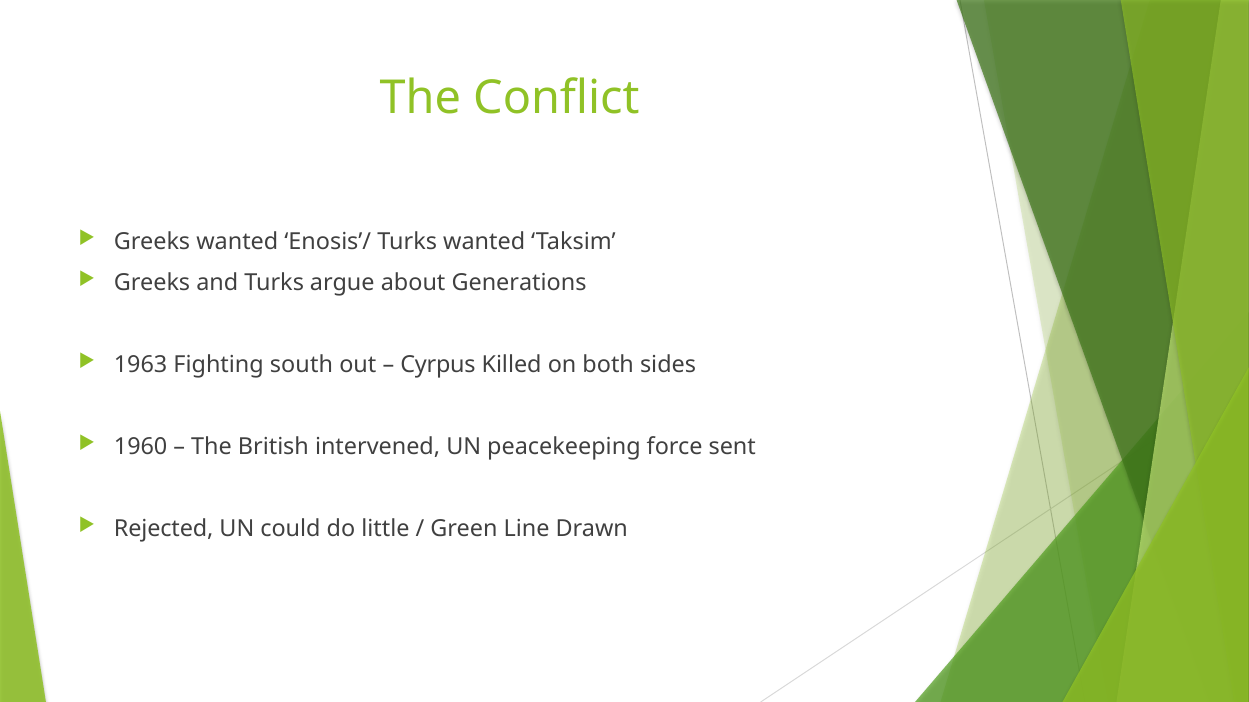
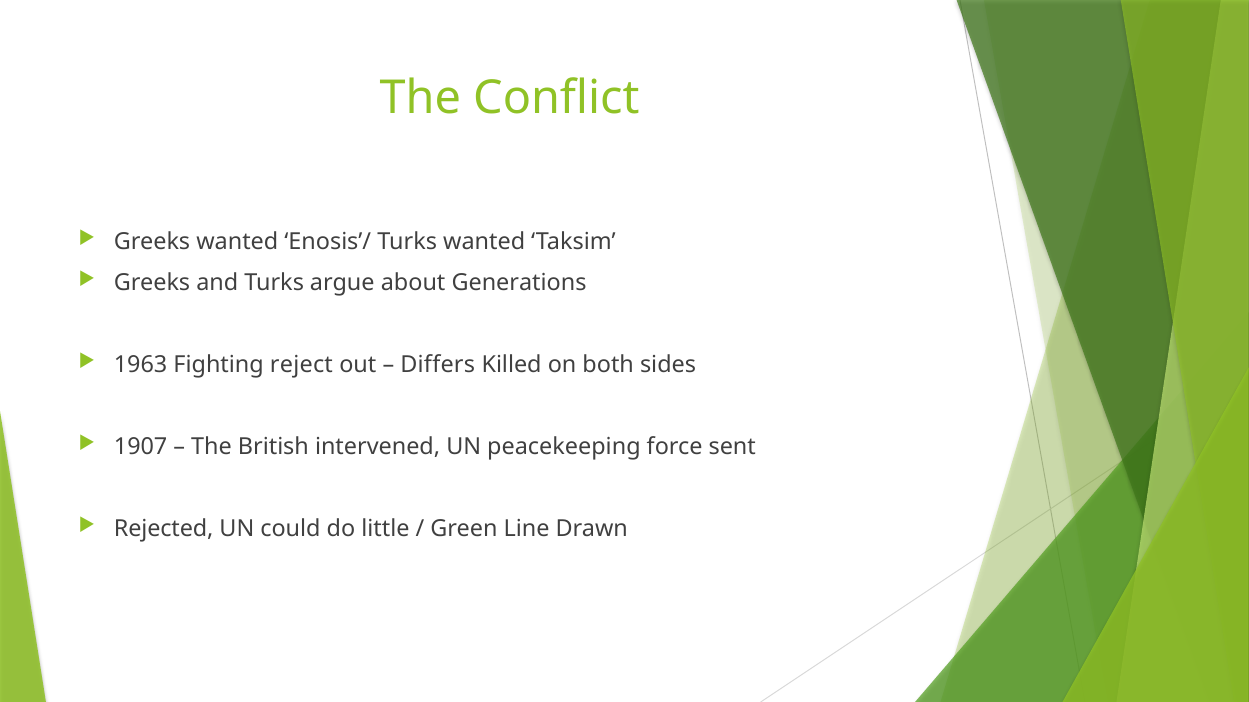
south: south -> reject (301, 365)
Cyrpus: Cyrpus -> Differs (438, 365)
1960: 1960 -> 1907 (141, 447)
